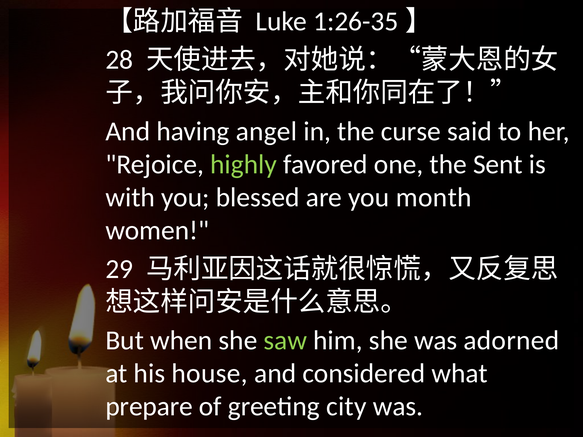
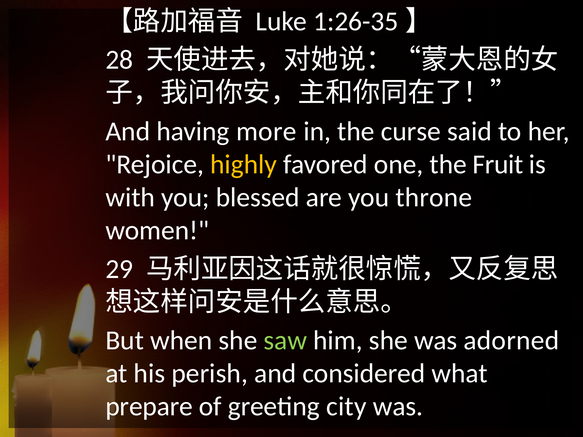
angel: angel -> more (266, 131)
highly colour: light green -> yellow (244, 164)
Sent: Sent -> Fruit (498, 164)
month: month -> throne (434, 198)
house: house -> perish (210, 374)
